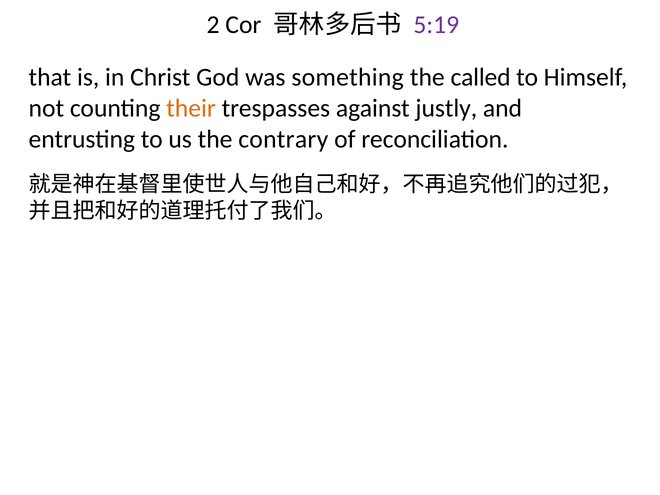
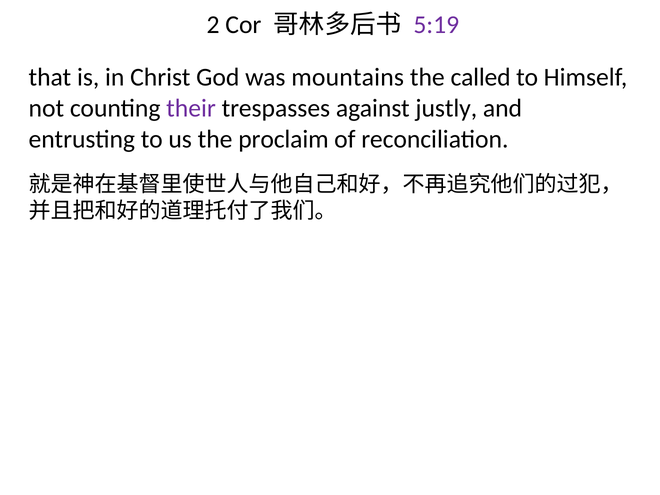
something: something -> mountains (348, 77)
their colour: orange -> purple (191, 108)
contrary: contrary -> proclaim (283, 139)
